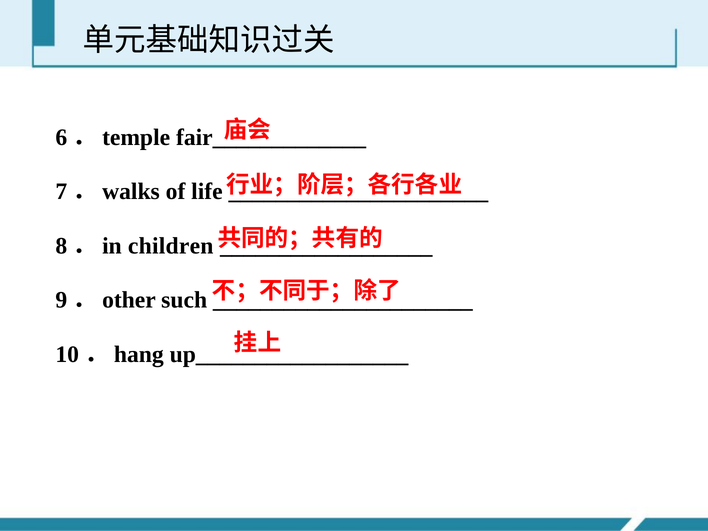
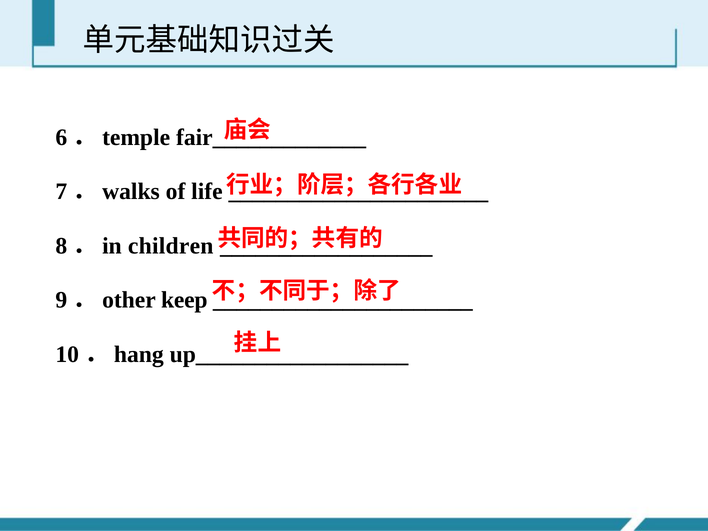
such: such -> keep (184, 300)
